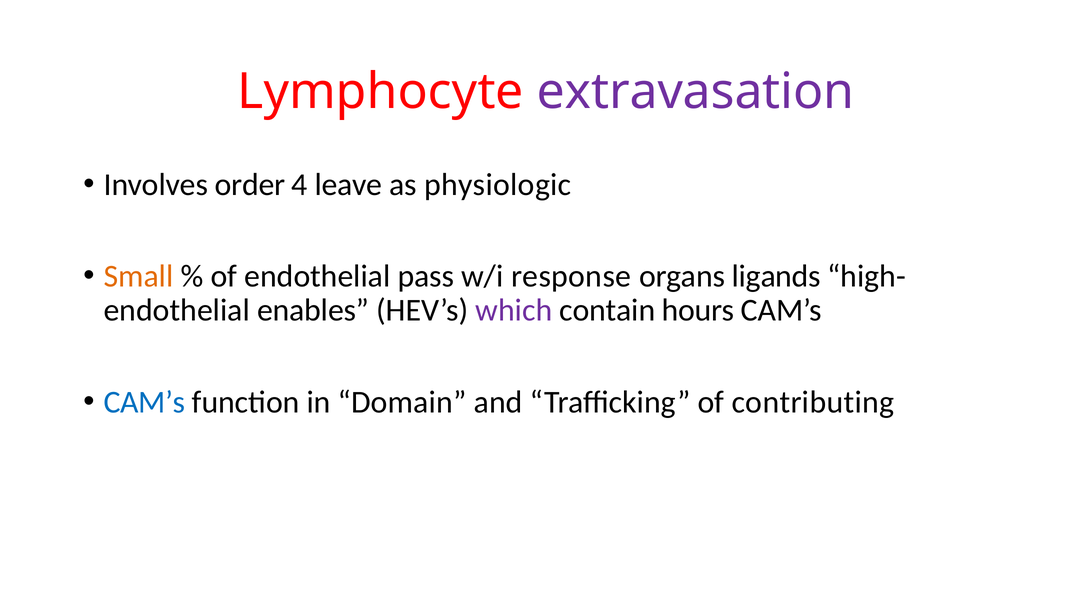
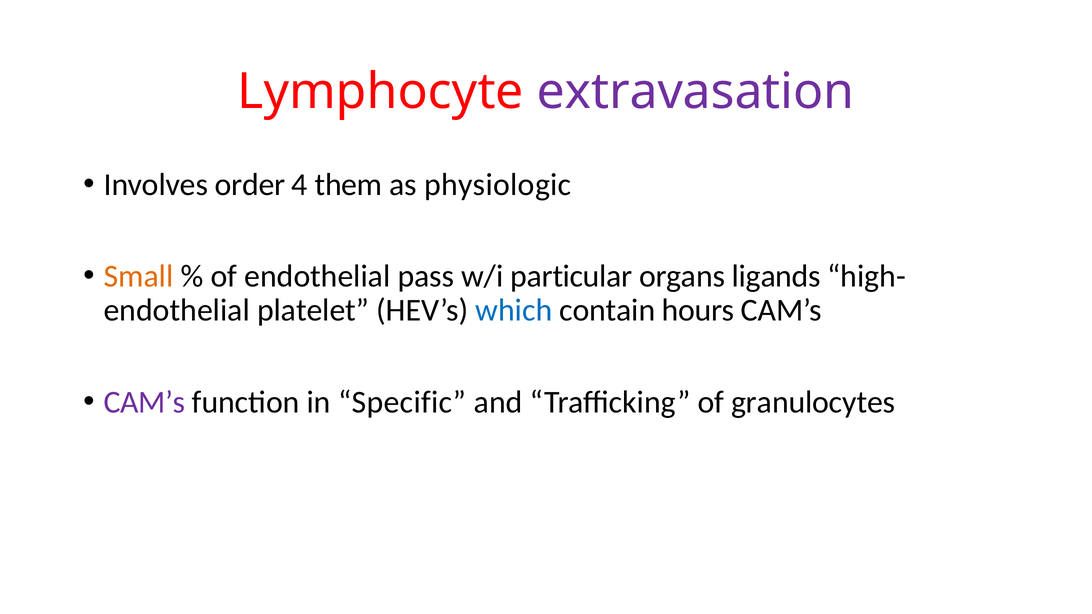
leave: leave -> them (349, 185)
response: response -> particular (571, 276)
enables: enables -> platelet (313, 311)
which colour: purple -> blue (514, 311)
CAM’s colour: blue -> purple (144, 402)
Domain: Domain -> Specific (402, 402)
contributing: contributing -> granulocytes (813, 402)
